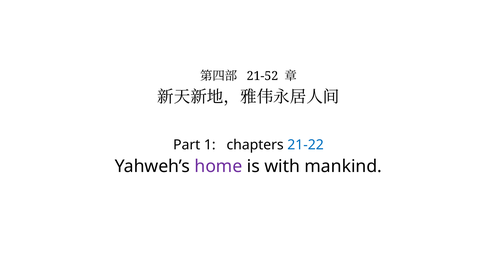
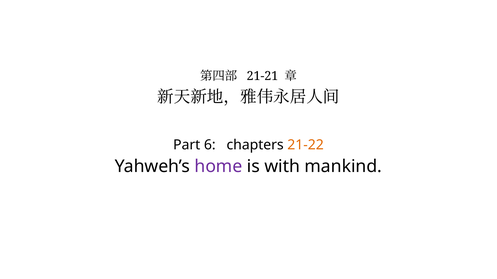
21-52: 21-52 -> 21-21 (262, 76)
1: 1 -> 6 (210, 145)
21-22 colour: blue -> orange (306, 145)
